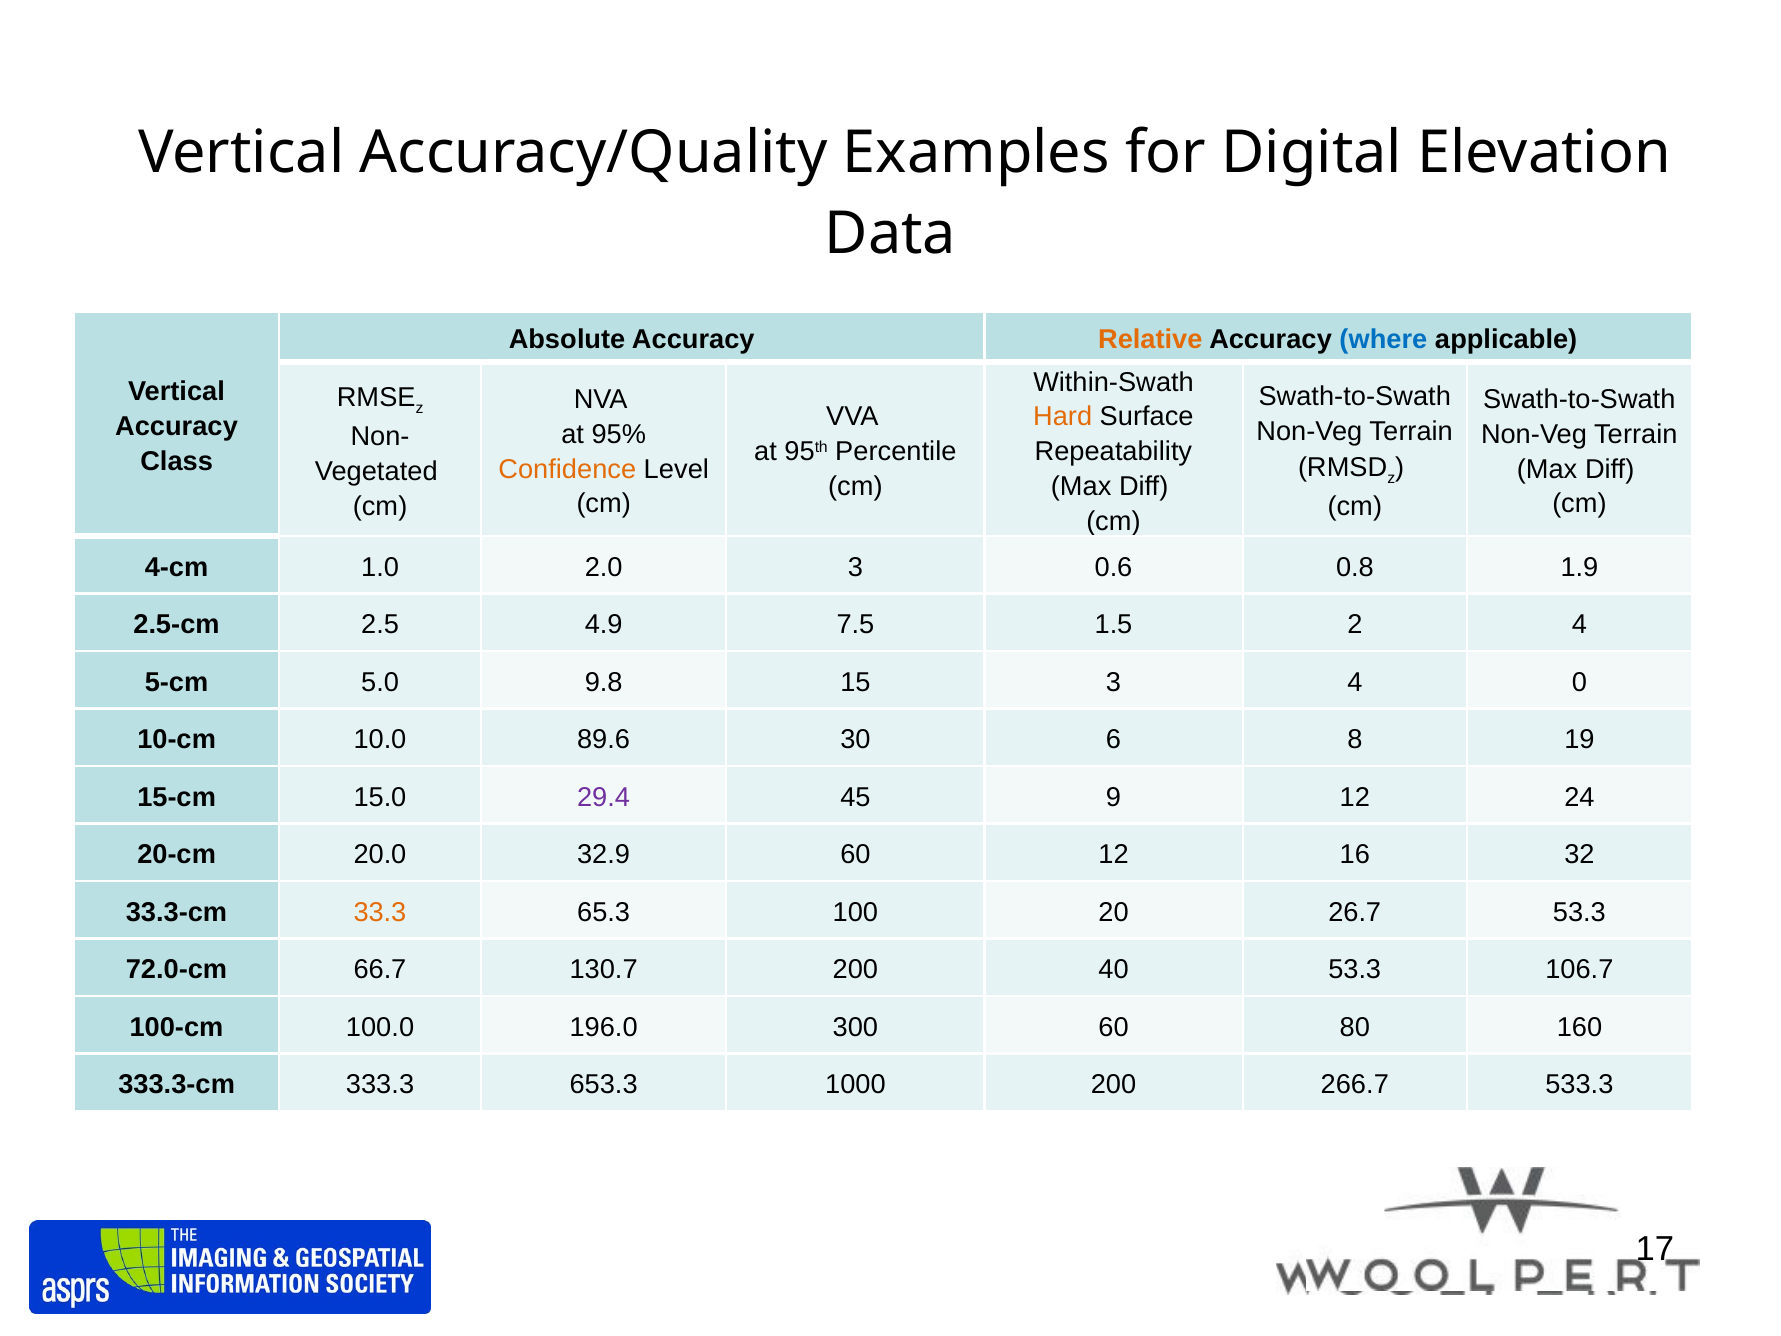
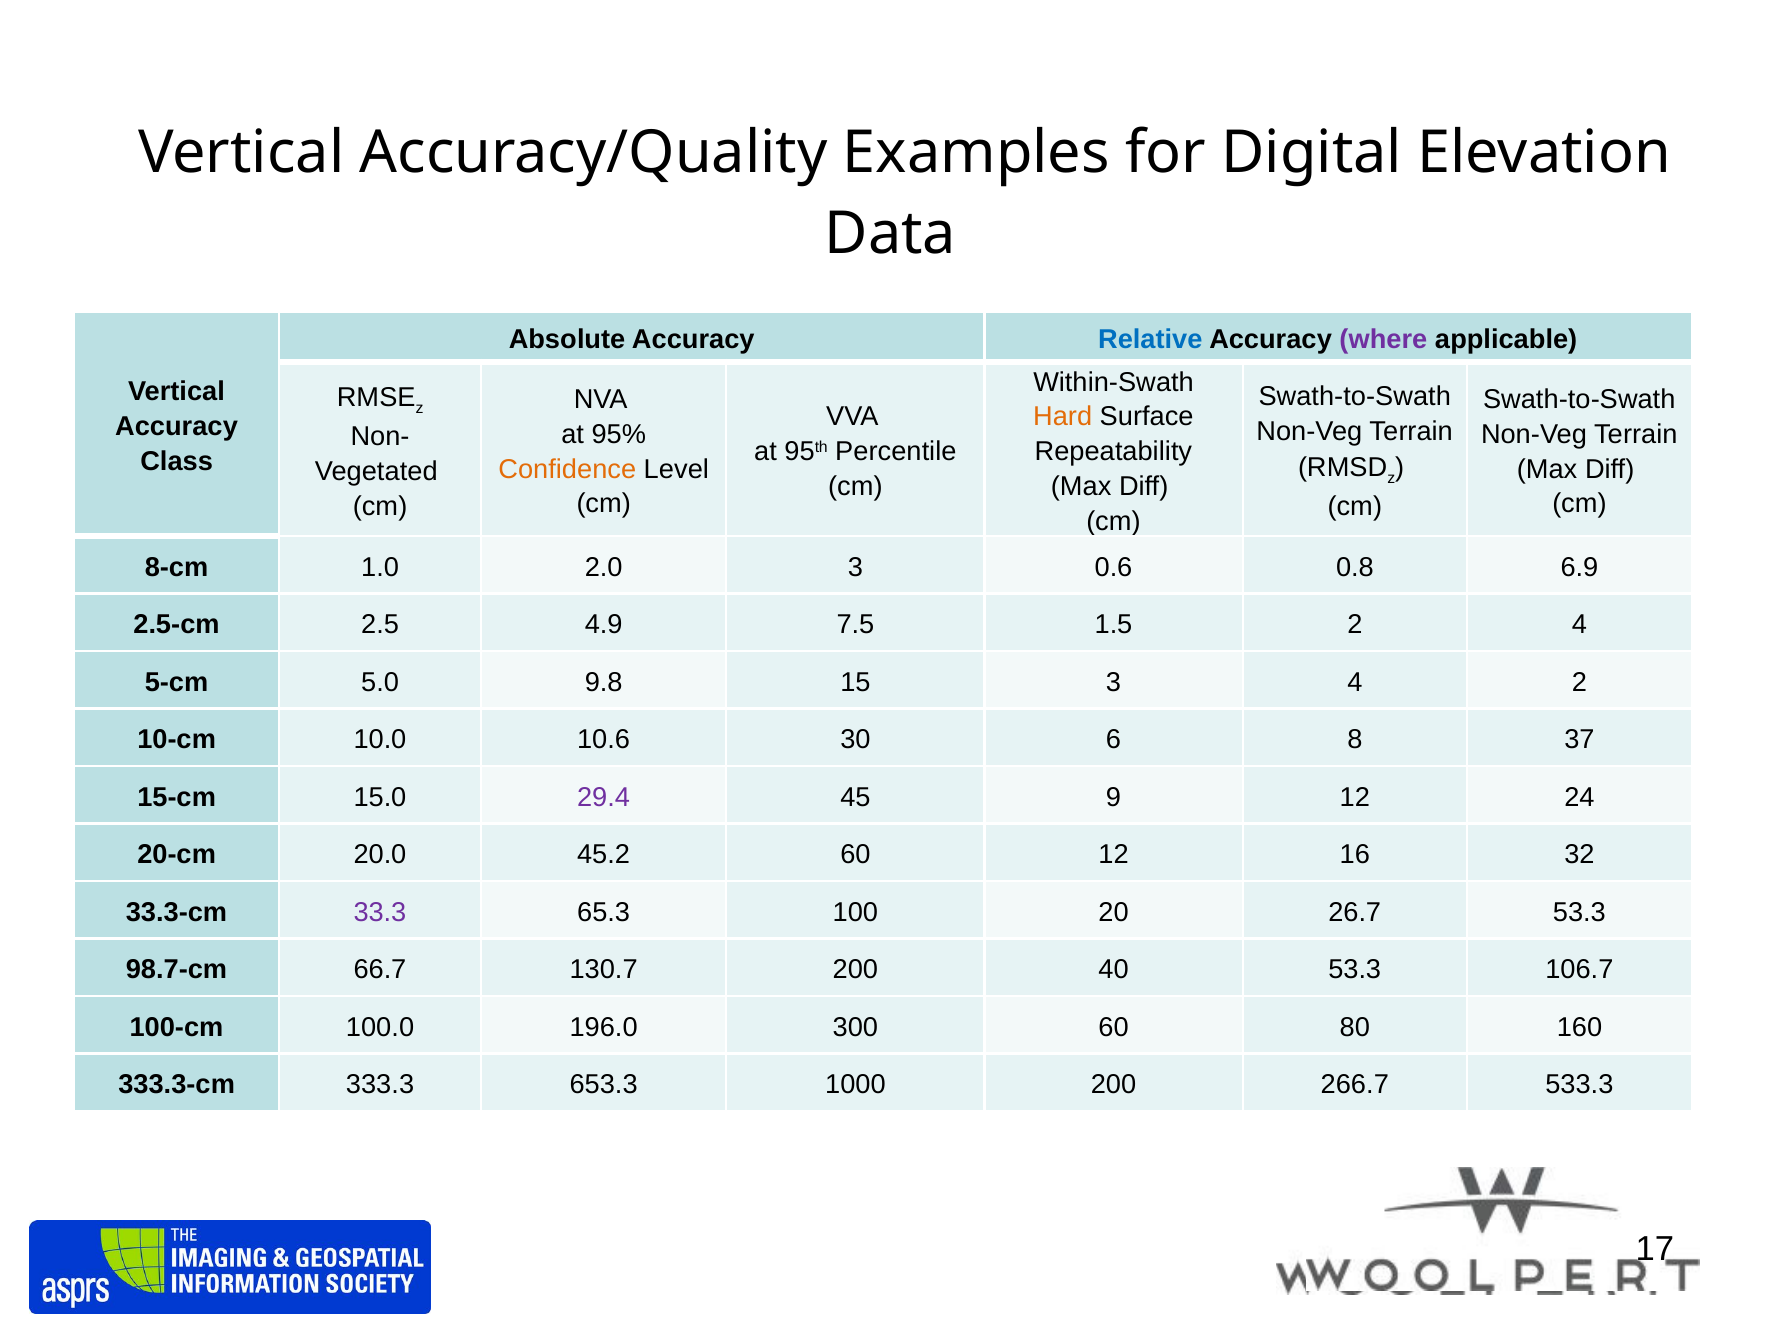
Relative colour: orange -> blue (1150, 340)
where colour: blue -> purple (1383, 340)
4-cm: 4-cm -> 8-cm (177, 567)
1.9: 1.9 -> 6.9 (1579, 567)
4 0: 0 -> 2 (1579, 682)
89.6: 89.6 -> 10.6 (604, 740)
19: 19 -> 37 (1579, 740)
32.9: 32.9 -> 45.2 (604, 855)
33.3 colour: orange -> purple (380, 912)
72.0-cm: 72.0-cm -> 98.7-cm (177, 970)
